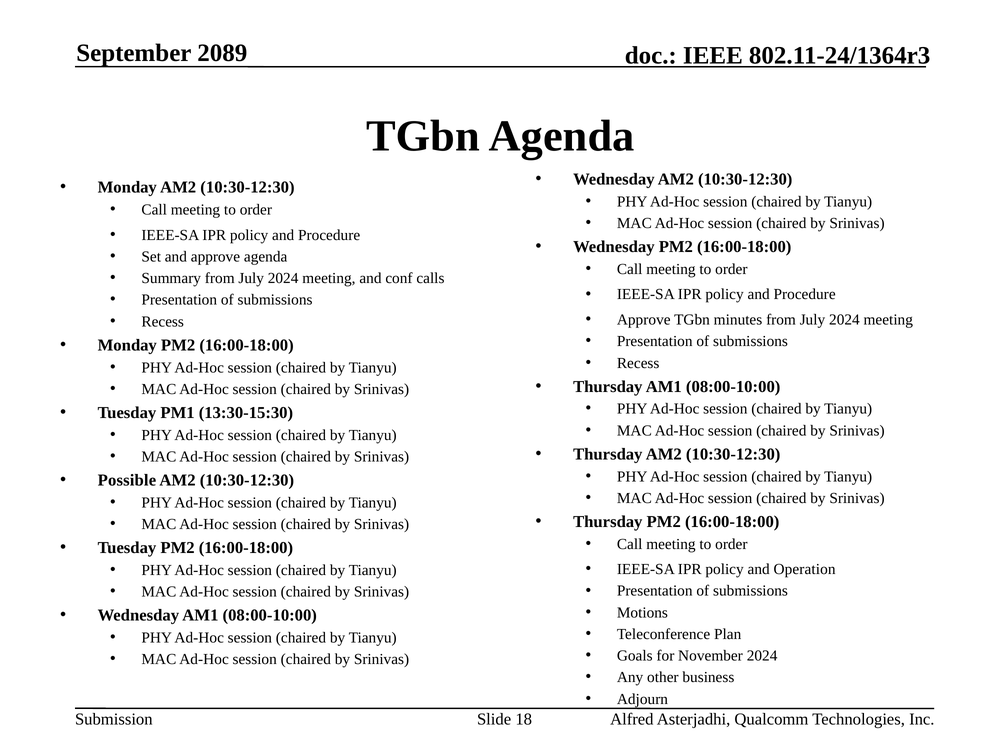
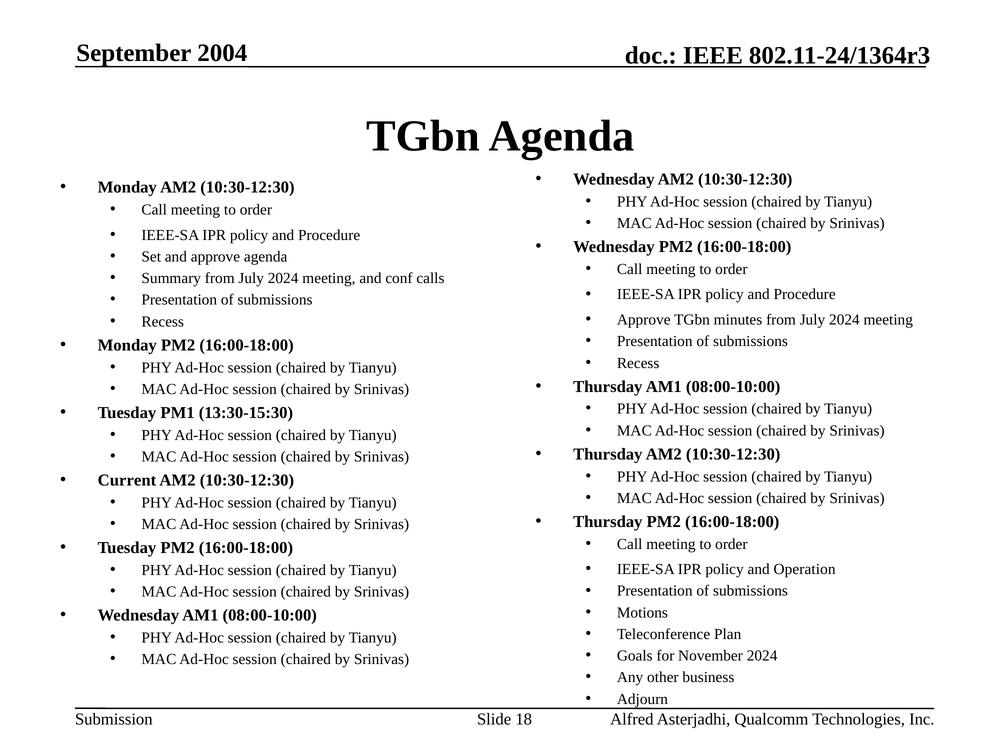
2089: 2089 -> 2004 (222, 53)
Possible: Possible -> Current (127, 481)
